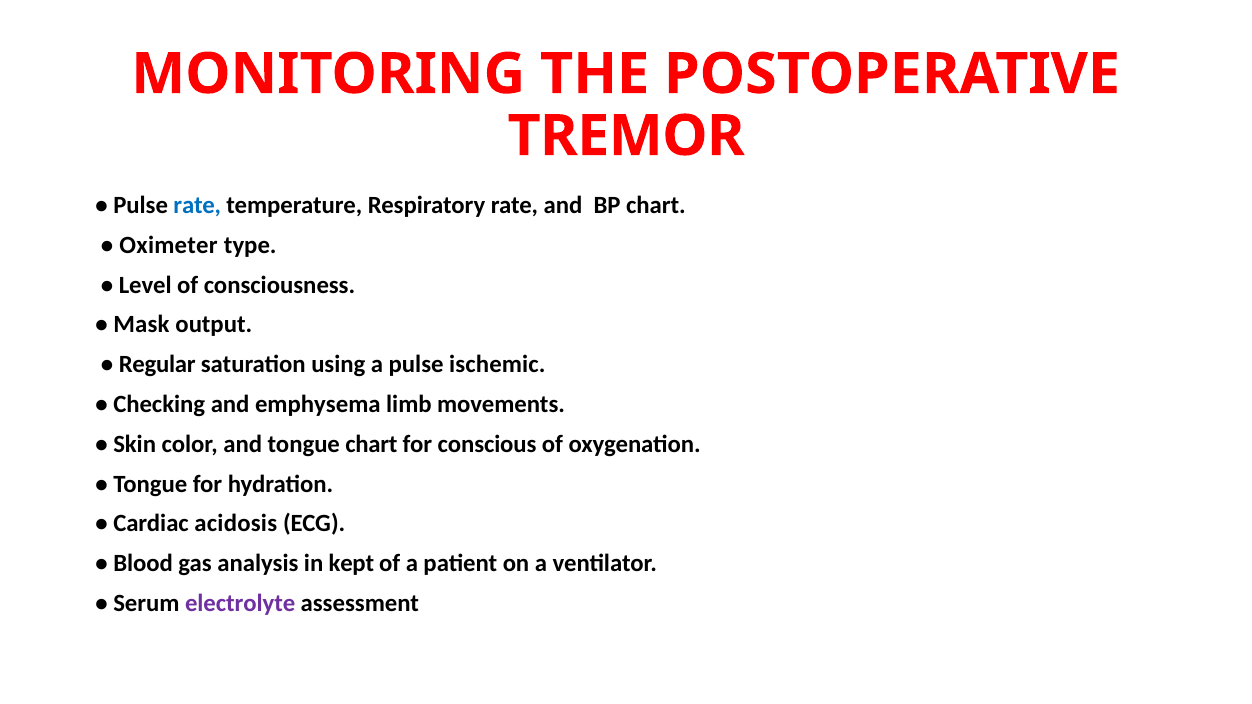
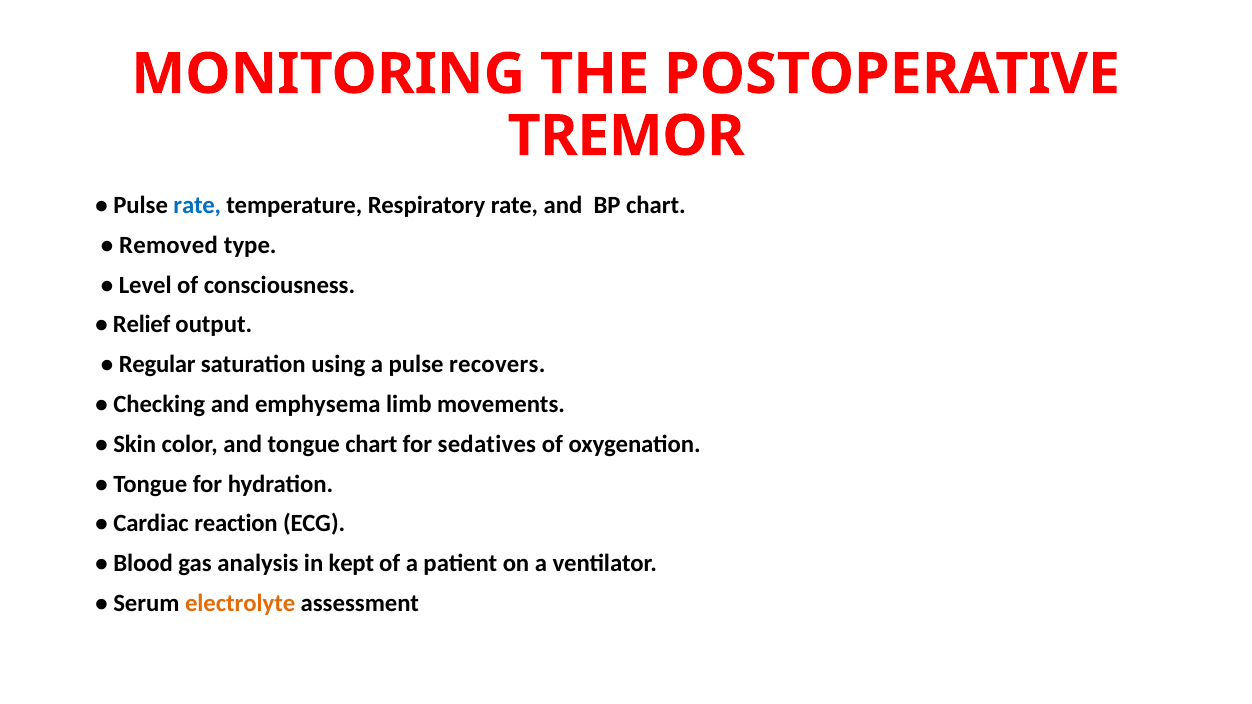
Oximeter: Oximeter -> Removed (169, 245)
Mask: Mask -> Relief (142, 325)
ischemic: ischemic -> recovers (497, 365)
conscious: conscious -> sedatives (487, 444)
acidosis: acidosis -> reaction (236, 524)
electrolyte colour: purple -> orange (240, 604)
